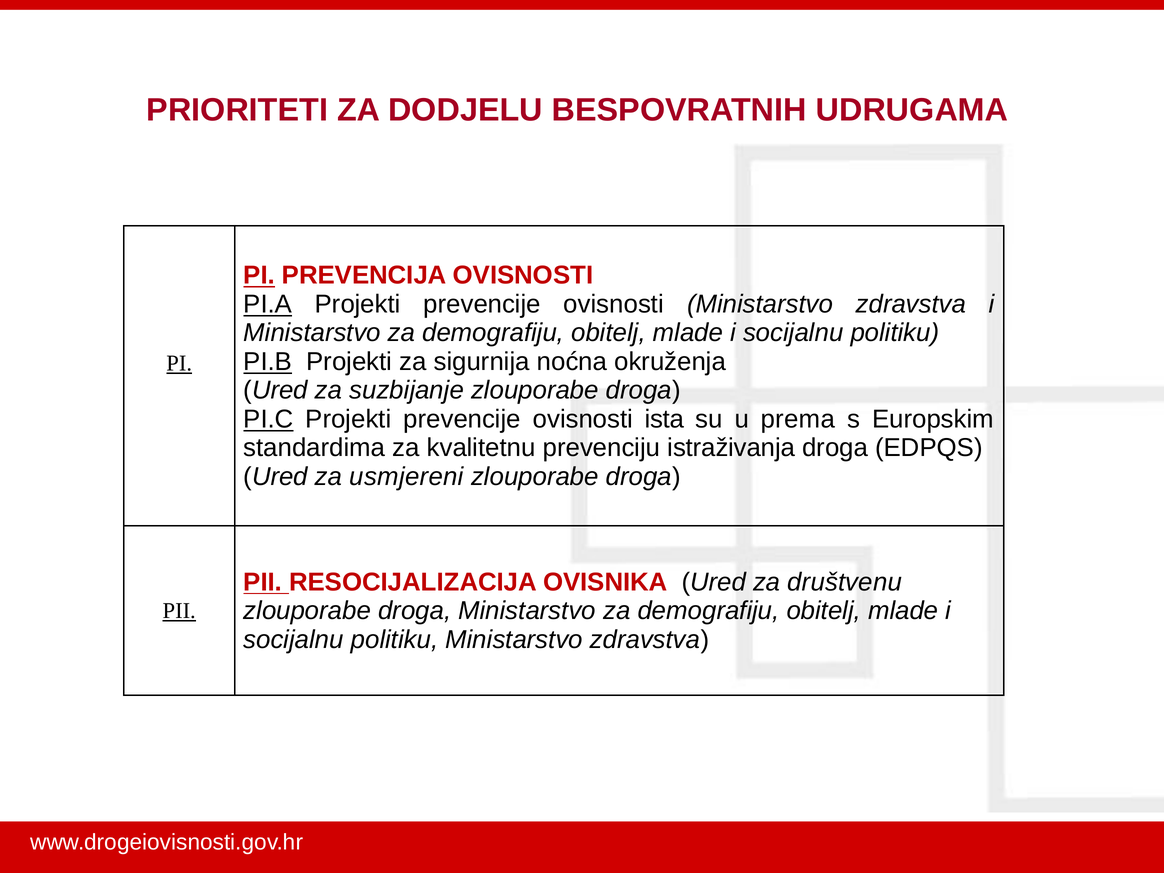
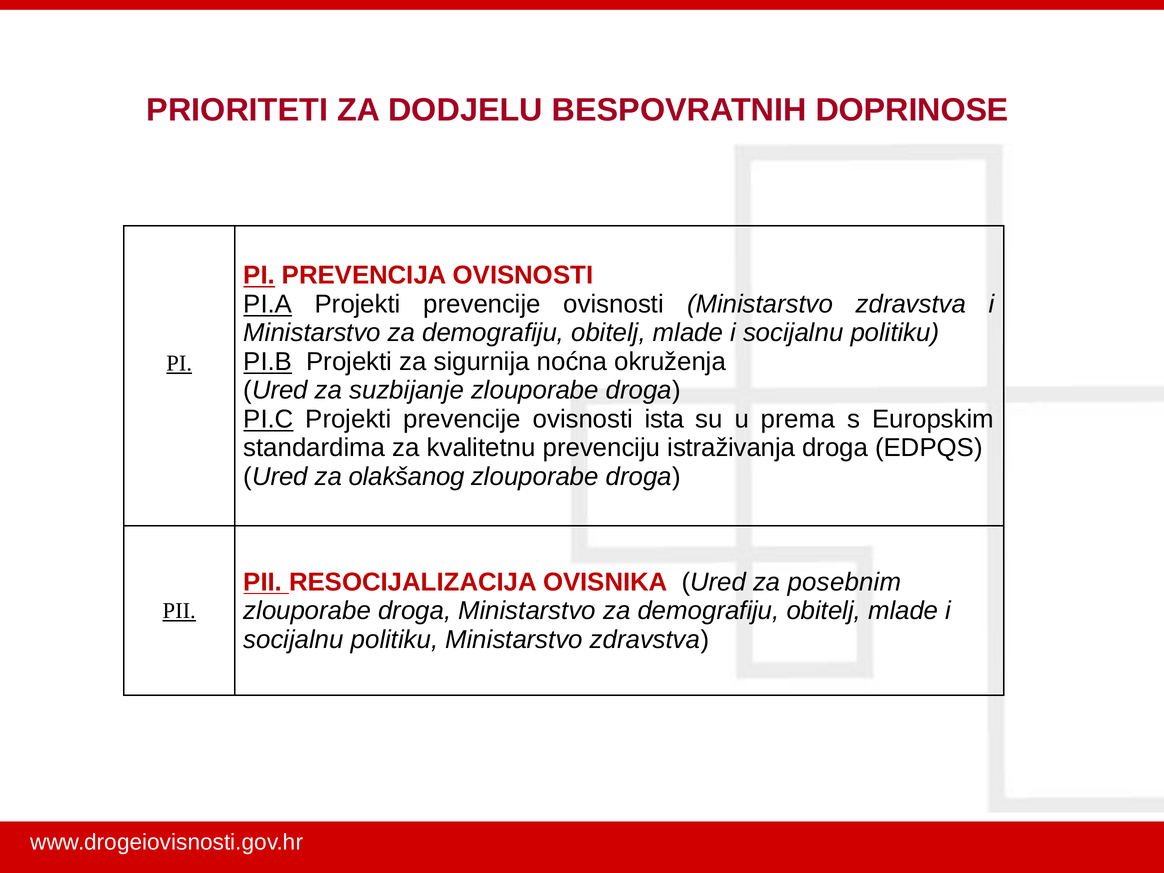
UDRUGAMA: UDRUGAMA -> DOPRINOSE (912, 110)
usmjereni: usmjereni -> olakšanog (407, 477)
društvenu: društvenu -> posebnim (845, 582)
